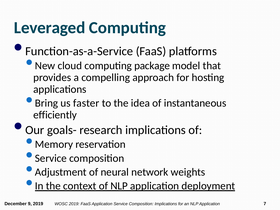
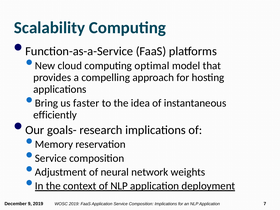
Leveraged: Leveraged -> Scalability (50, 28)
package: package -> optimal (152, 66)
